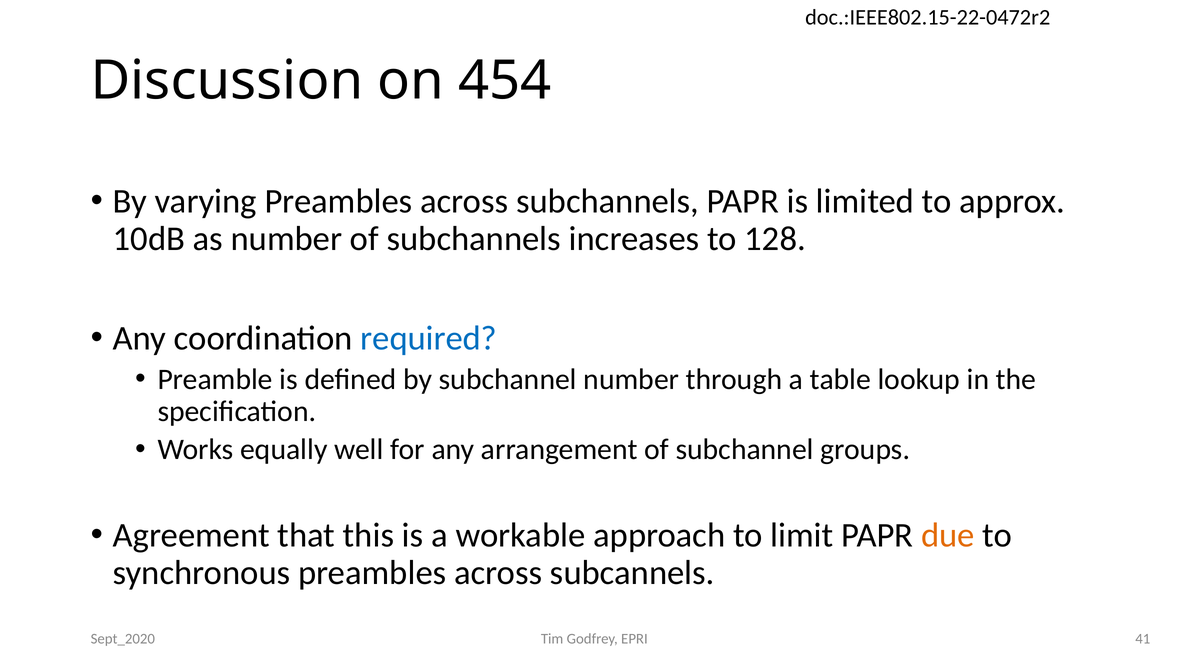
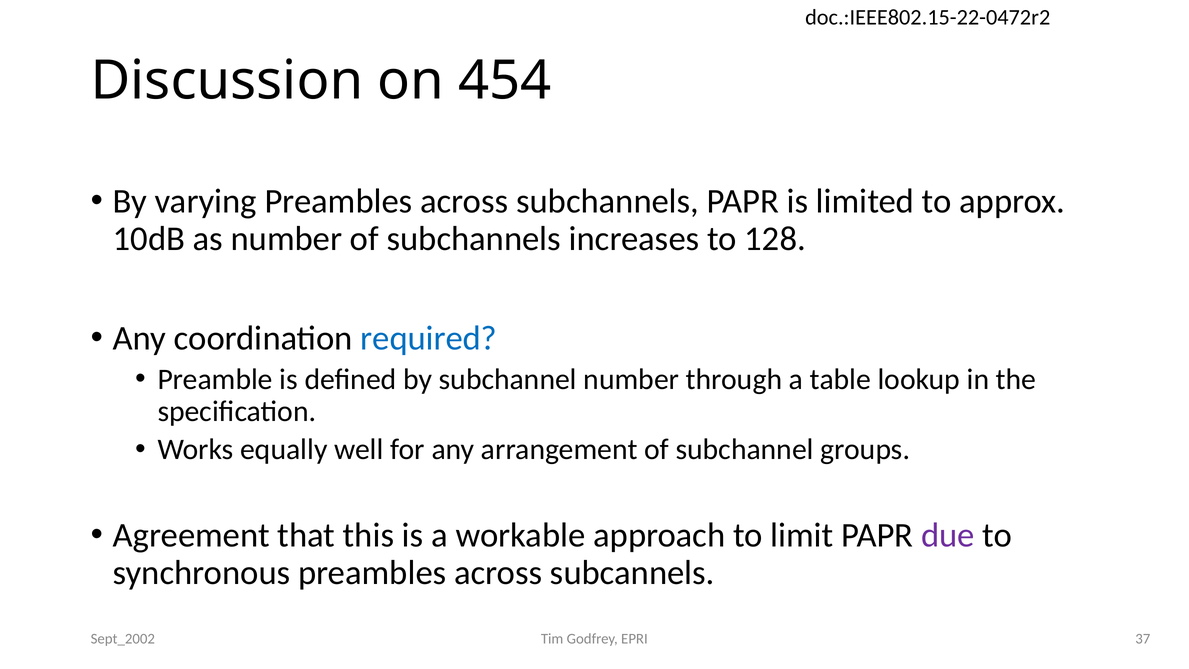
due colour: orange -> purple (948, 535)
41: 41 -> 37 (1143, 639)
Sept_2020: Sept_2020 -> Sept_2002 (123, 639)
